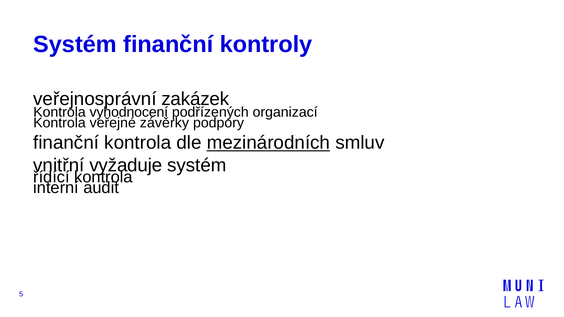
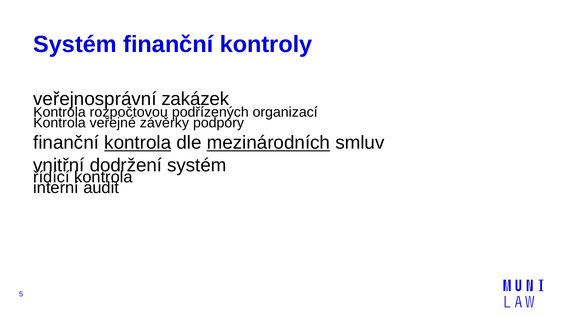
vyhodnocení: vyhodnocení -> rozpočtovou (129, 112)
kontrola underline: none -> present (138, 143)
vyžaduje: vyžaduje -> dodržení (126, 165)
